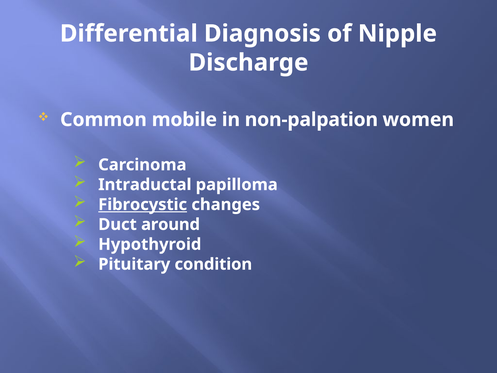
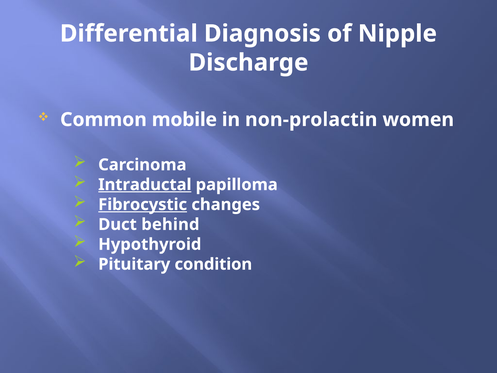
non-palpation: non-palpation -> non-prolactin (311, 120)
Intraductal underline: none -> present (145, 185)
around: around -> behind (170, 224)
